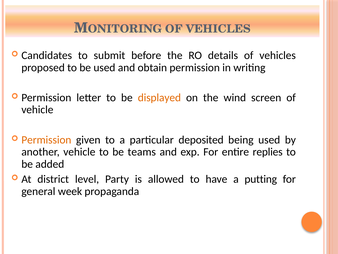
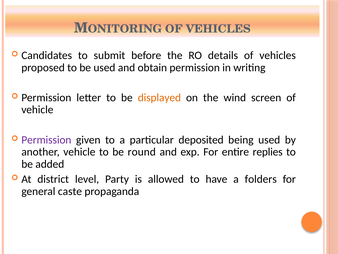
Permission colour: orange -> purple (46, 140)
teams: teams -> round (142, 152)
putting: putting -> folders (261, 179)
week: week -> caste (70, 191)
